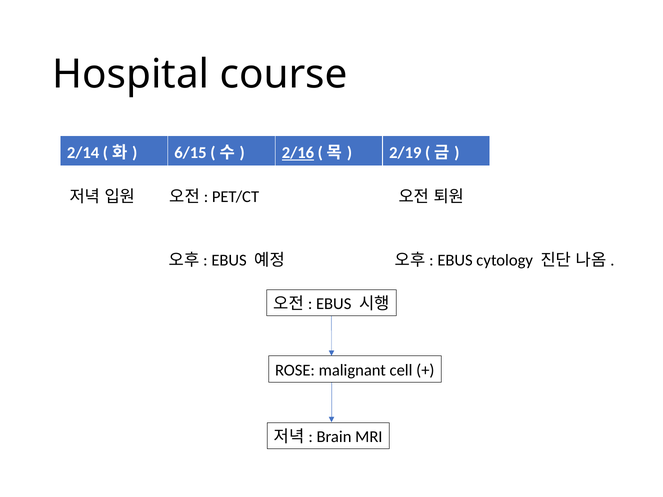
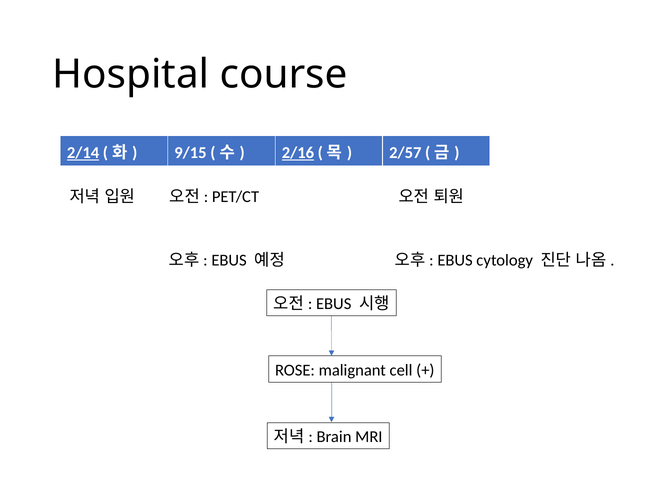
2/14 underline: none -> present (83, 153)
6/15: 6/15 -> 9/15 (190, 153)
2/19: 2/19 -> 2/57 (405, 153)
